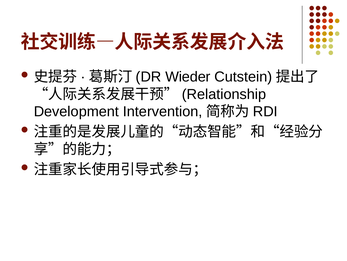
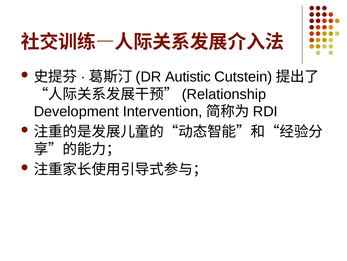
Wieder: Wieder -> Autistic (188, 77)
